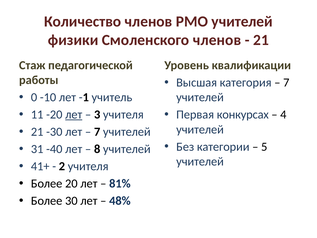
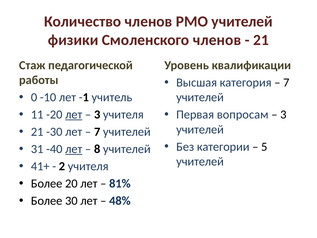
конкурсах: конкурсах -> вопросам (243, 115)
4: 4 -> 3 (283, 115)
лет underline: none -> present (74, 149)
